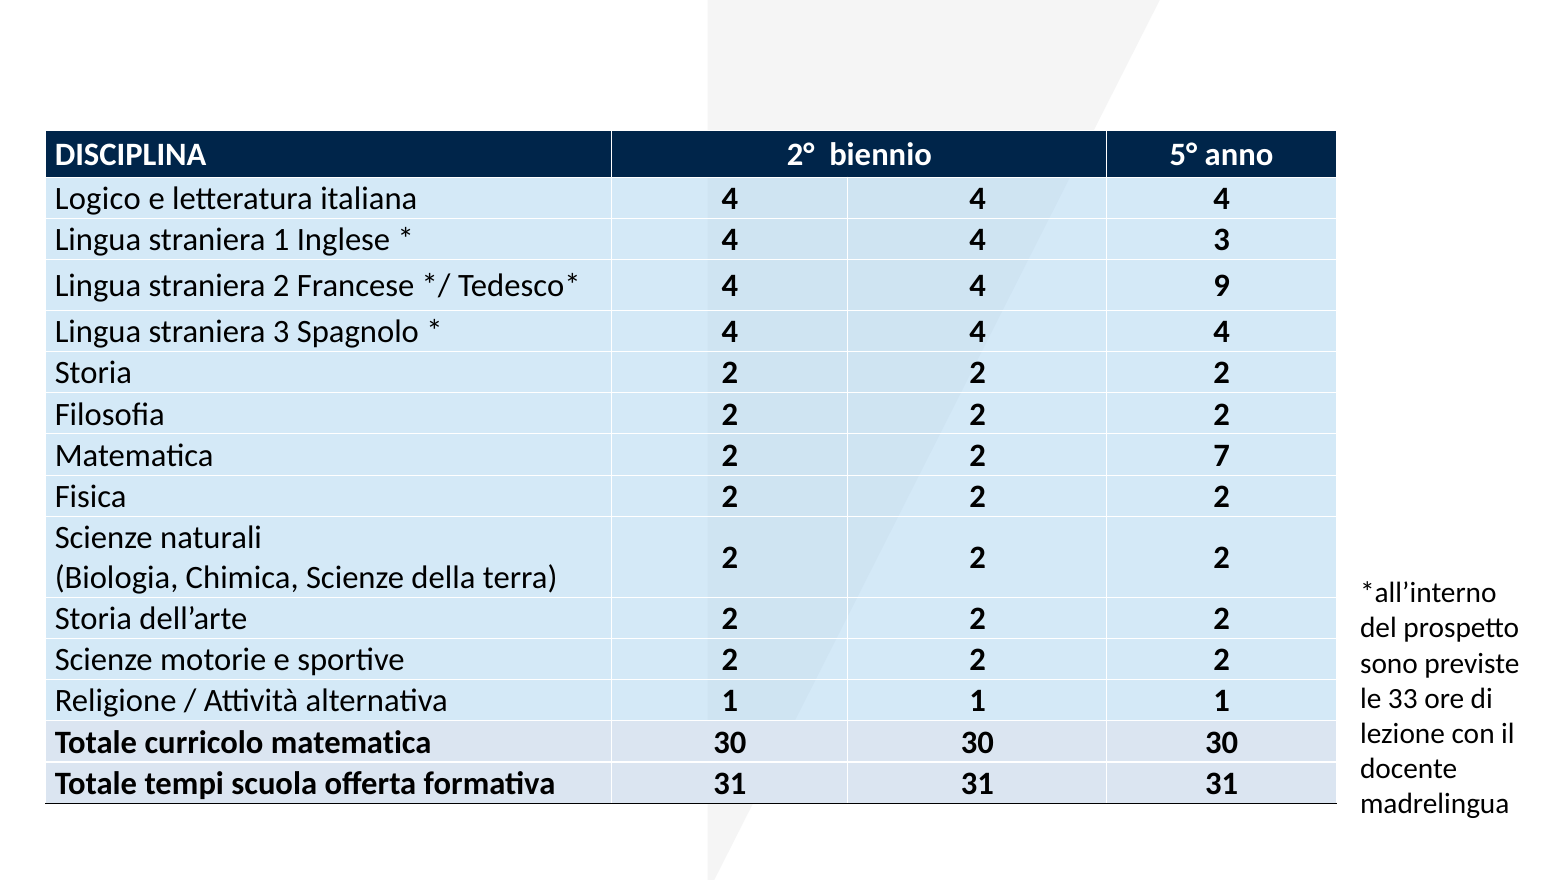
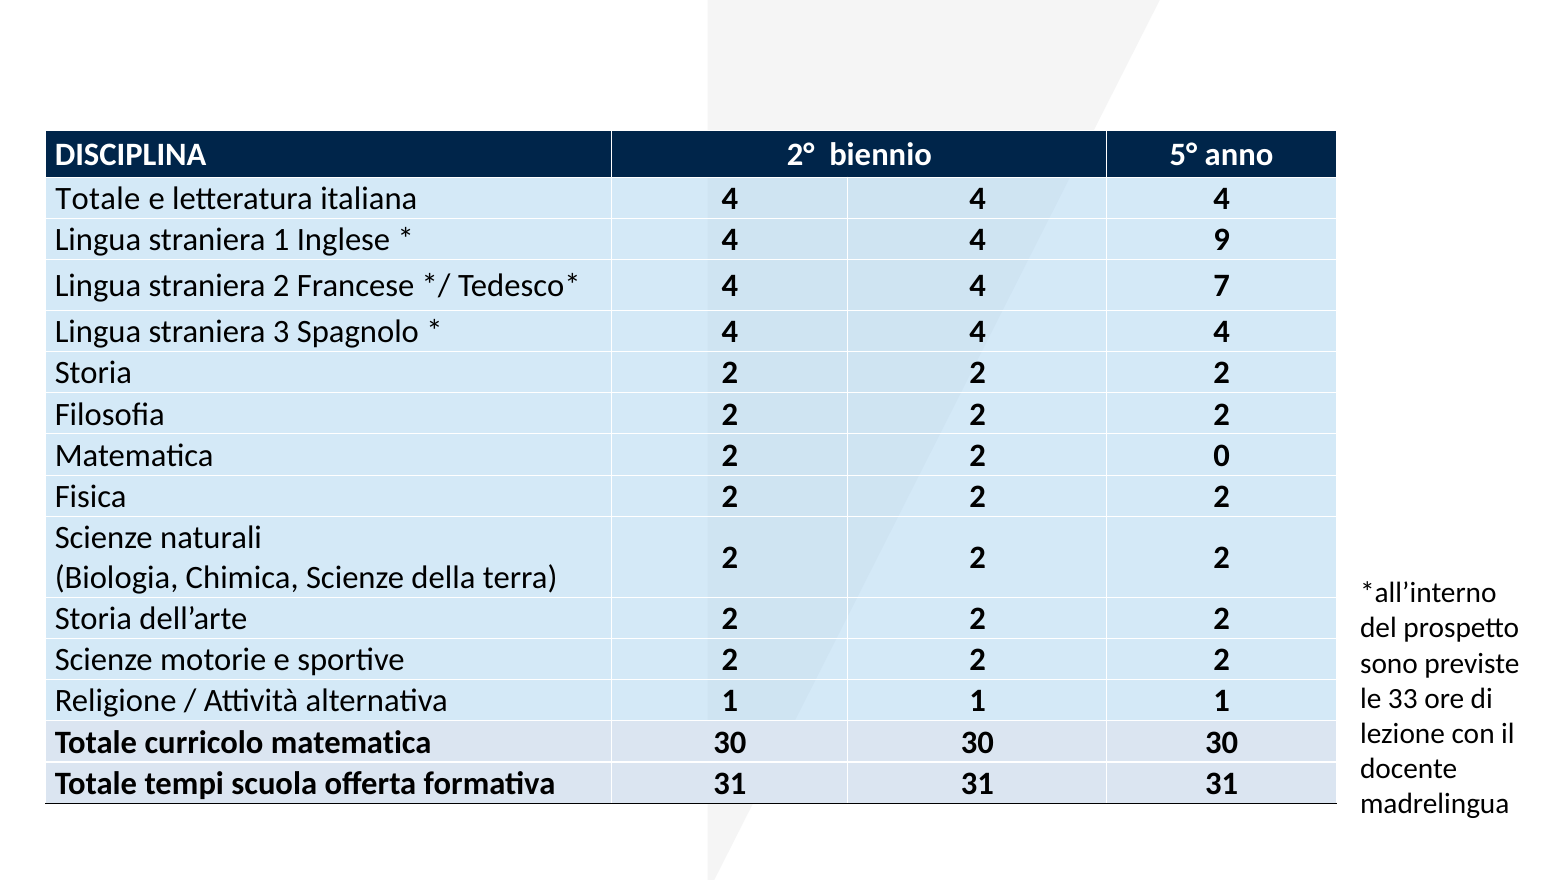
Logico: Logico -> Totale (98, 199)
4 3: 3 -> 9 (1222, 240)
9: 9 -> 7 (1222, 286)
7: 7 -> 0 (1222, 456)
